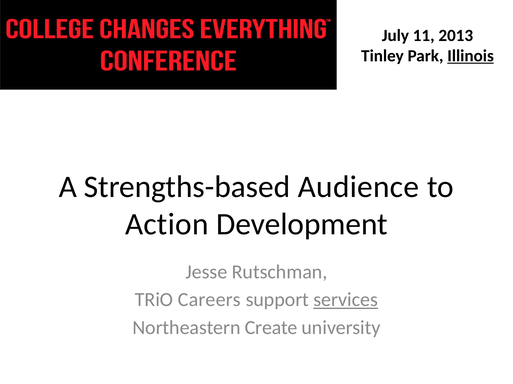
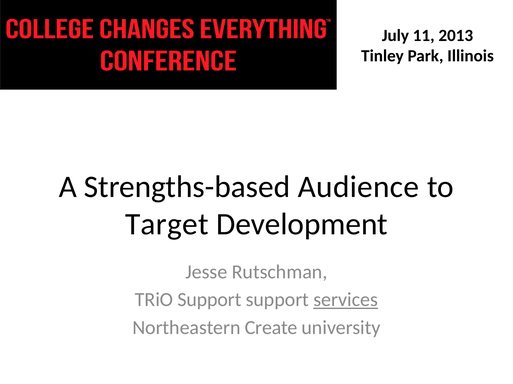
Illinois underline: present -> none (471, 56)
Action: Action -> Target (167, 225)
TRiO Careers: Careers -> Support (209, 300)
